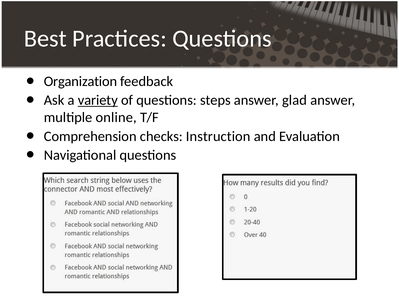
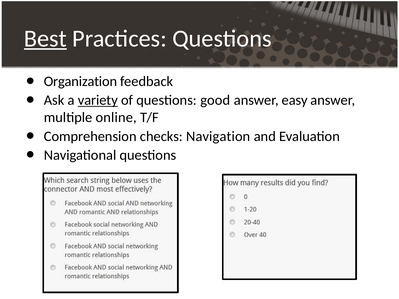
Best underline: none -> present (45, 39)
steps: steps -> good (215, 100)
glad: glad -> easy (295, 100)
Instruction: Instruction -> Navigation (218, 136)
